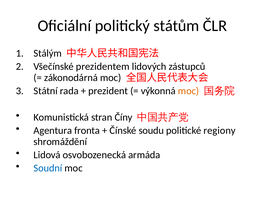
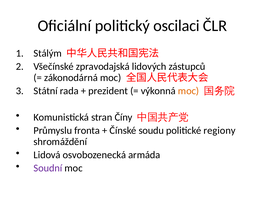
státům: státům -> oscilaci (176, 26)
prezidentem: prezidentem -> zpravodajská (103, 66)
Agentura: Agentura -> Průmyslu (53, 130)
Soudní colour: blue -> purple (48, 168)
